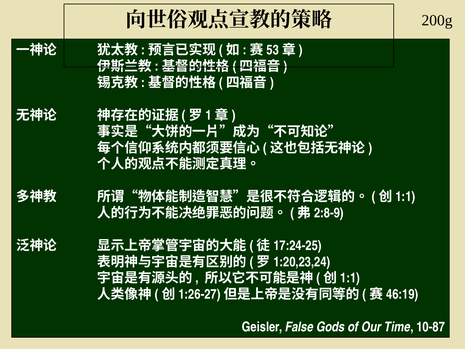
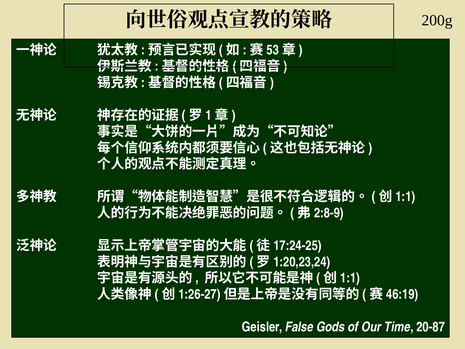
10-87: 10-87 -> 20-87 (431, 327)
